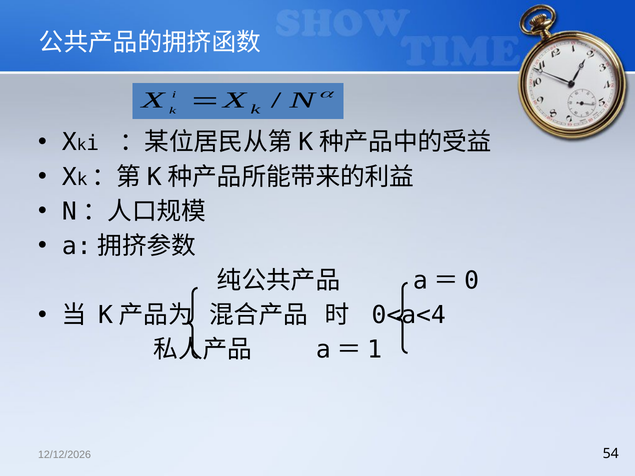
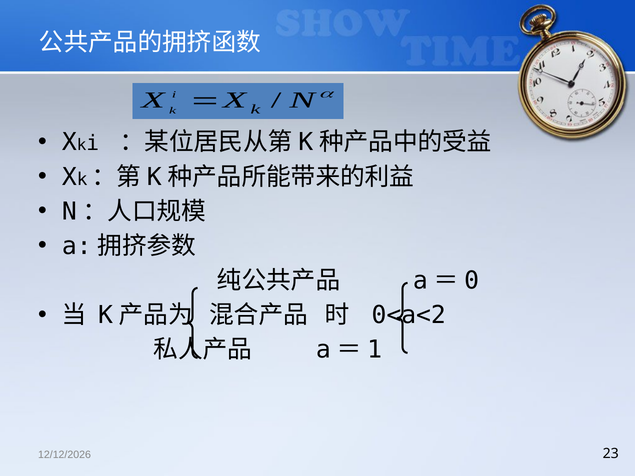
0<a<4: 0<a<4 -> 0<a<2 (409, 315)
54: 54 -> 23 (611, 454)
